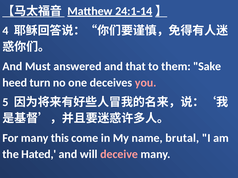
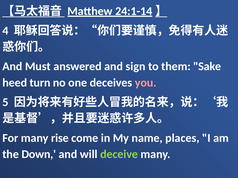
that: that -> sign (136, 67)
this: this -> rise (60, 138)
brutal: brutal -> places (182, 138)
Hated: Hated -> Down (39, 155)
deceive colour: pink -> light green (119, 155)
